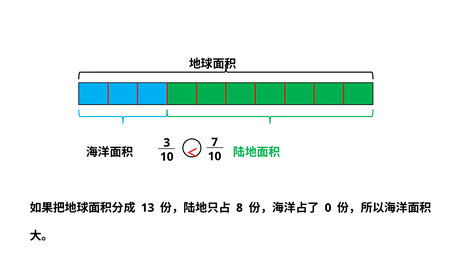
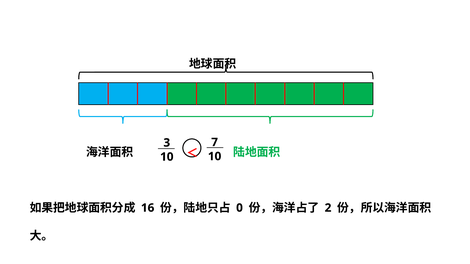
13: 13 -> 16 (148, 208)
8: 8 -> 0 (239, 208)
0: 0 -> 2 (328, 208)
